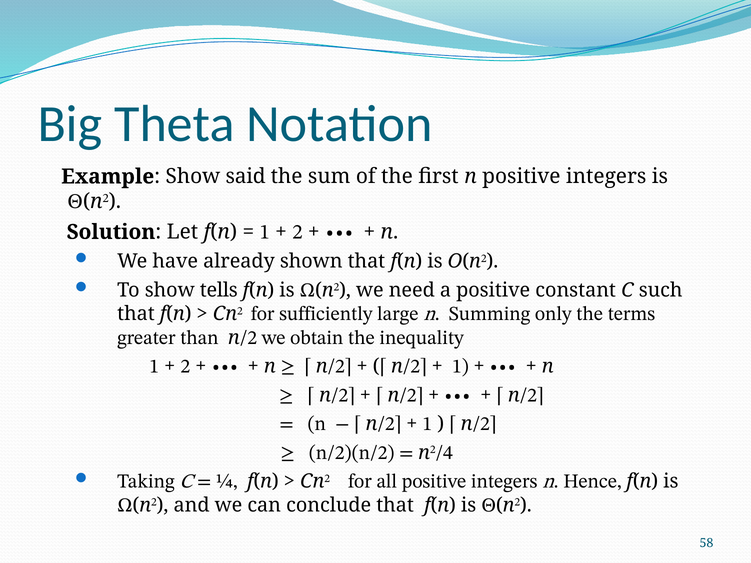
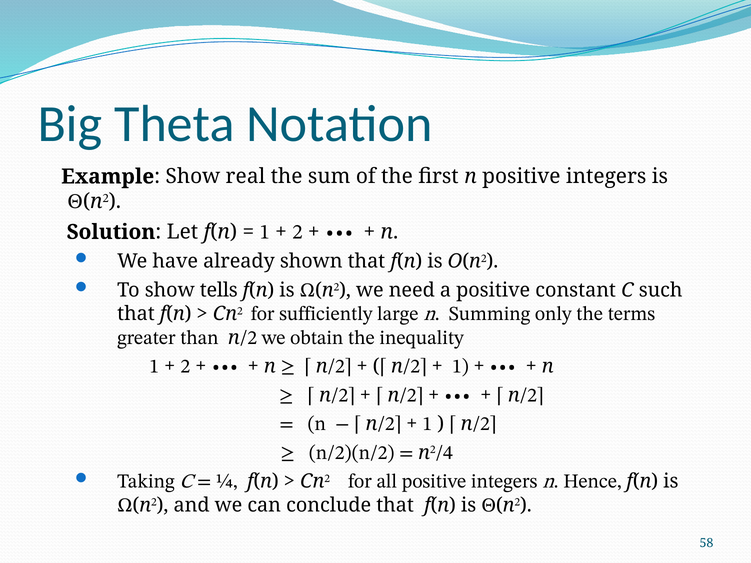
said: said -> real (245, 177)
